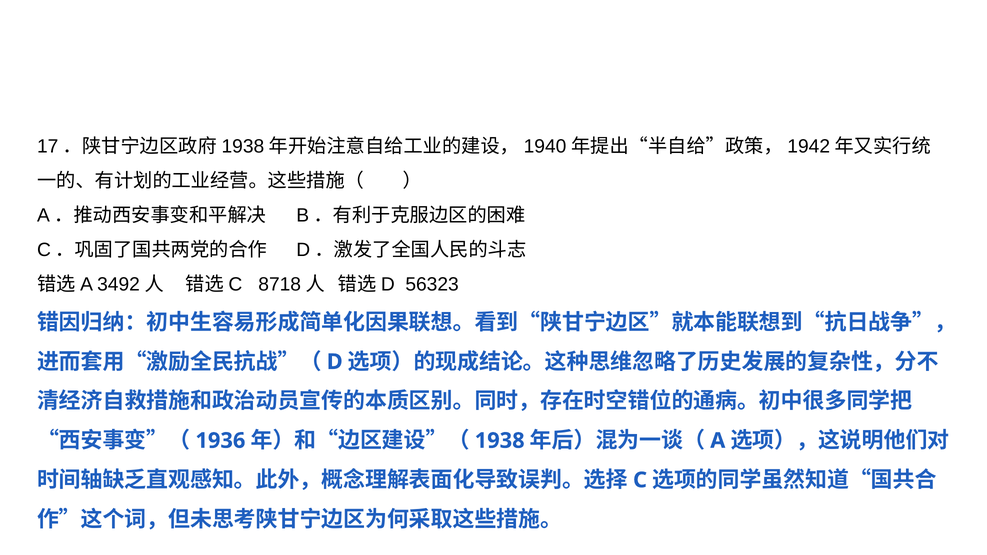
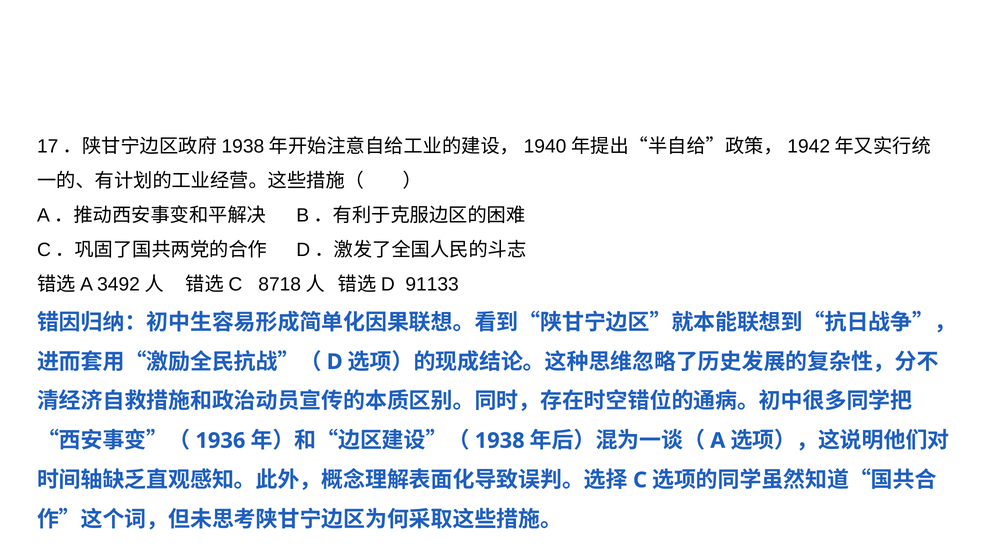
56323: 56323 -> 91133 (432, 284)
